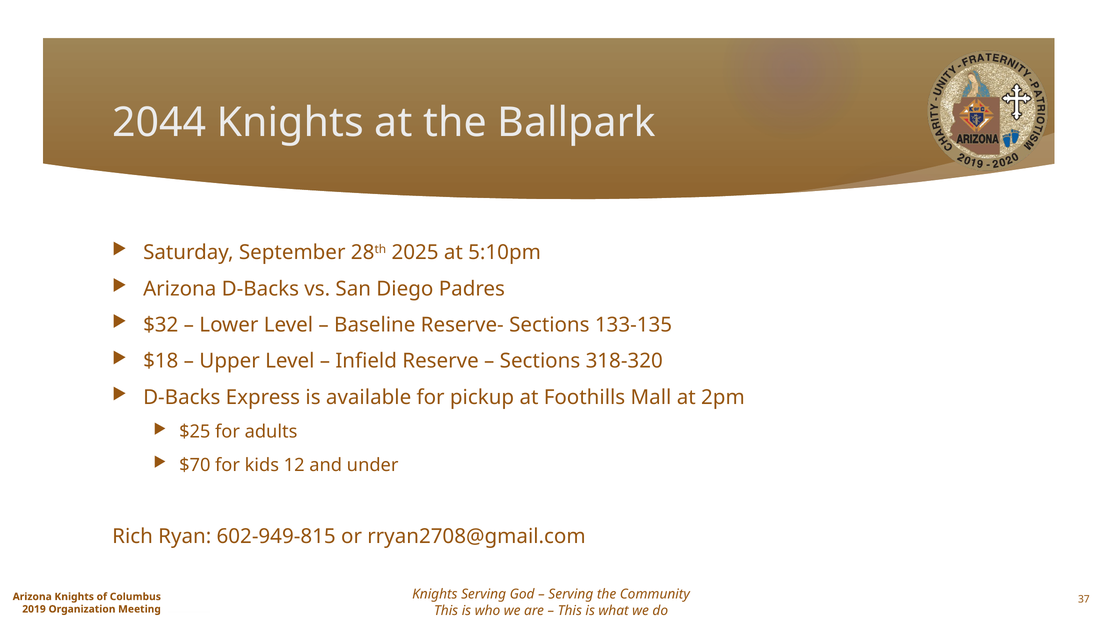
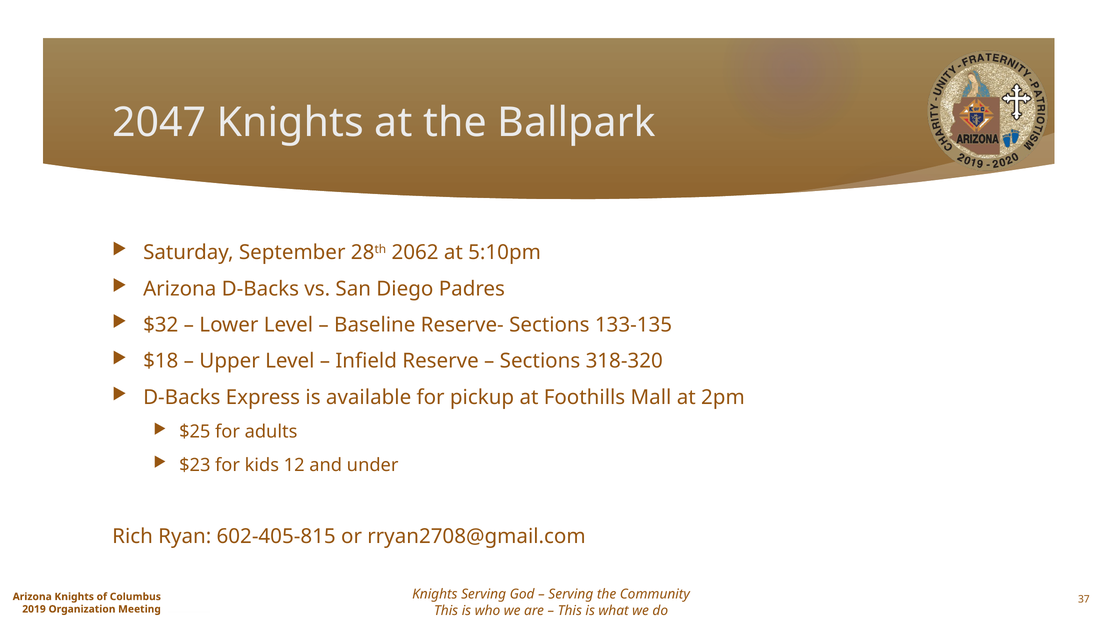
2044: 2044 -> 2047 (159, 122)
2025: 2025 -> 2062 (415, 252)
$70: $70 -> $23 (195, 465)
602-949-815: 602-949-815 -> 602-405-815 (276, 536)
